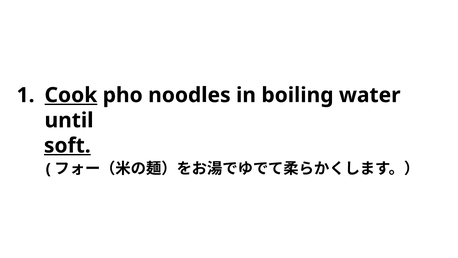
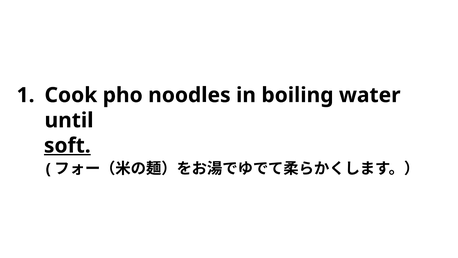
Cook underline: present -> none (71, 95)
